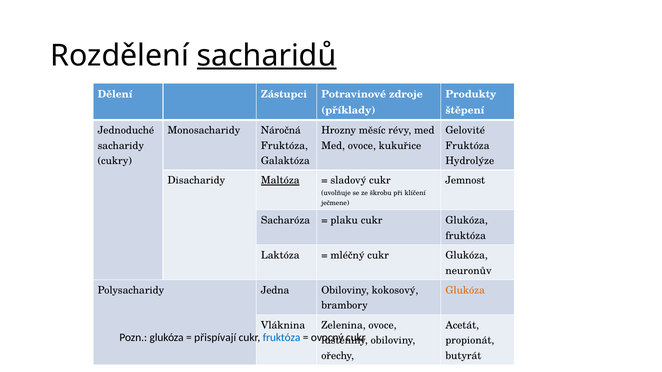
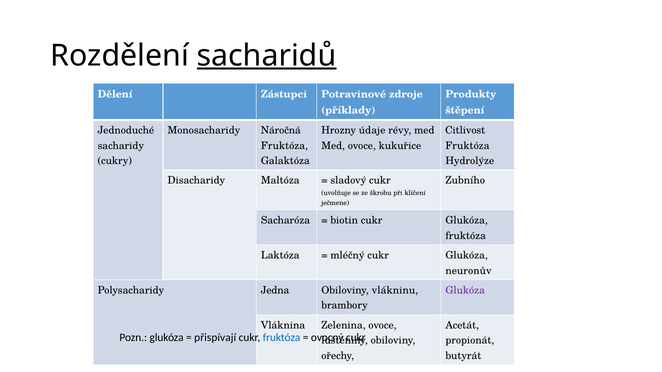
měsíc: měsíc -> údaje (372, 131)
Gelovité: Gelovité -> Citlivost (465, 131)
Maltóza underline: present -> none (280, 181)
Jemnost: Jemnost -> Zubního (465, 181)
plaku: plaku -> biotin (344, 221)
kokosový: kokosový -> vlákninu (395, 291)
Glukóza colour: orange -> purple (465, 291)
